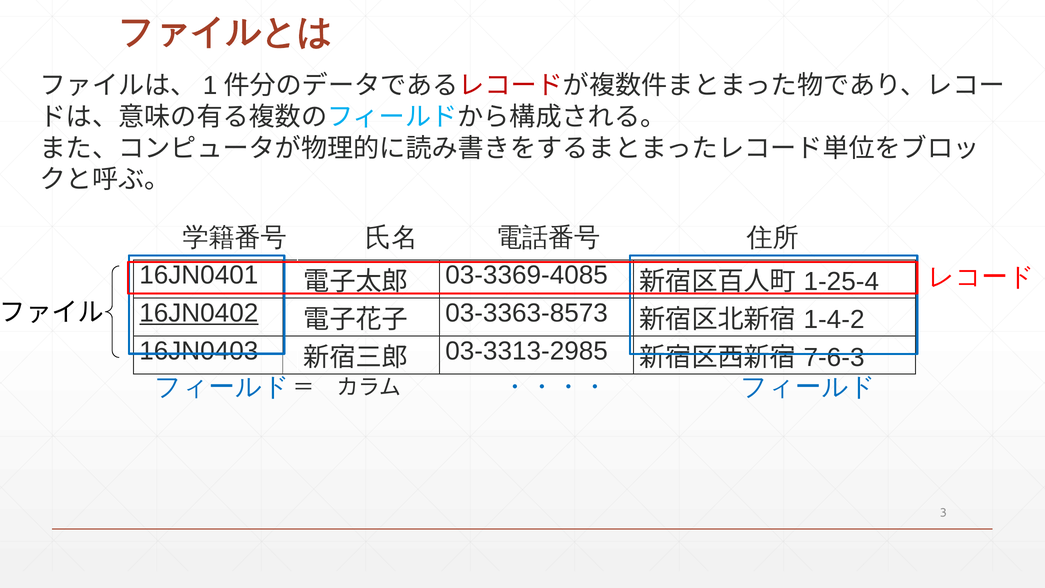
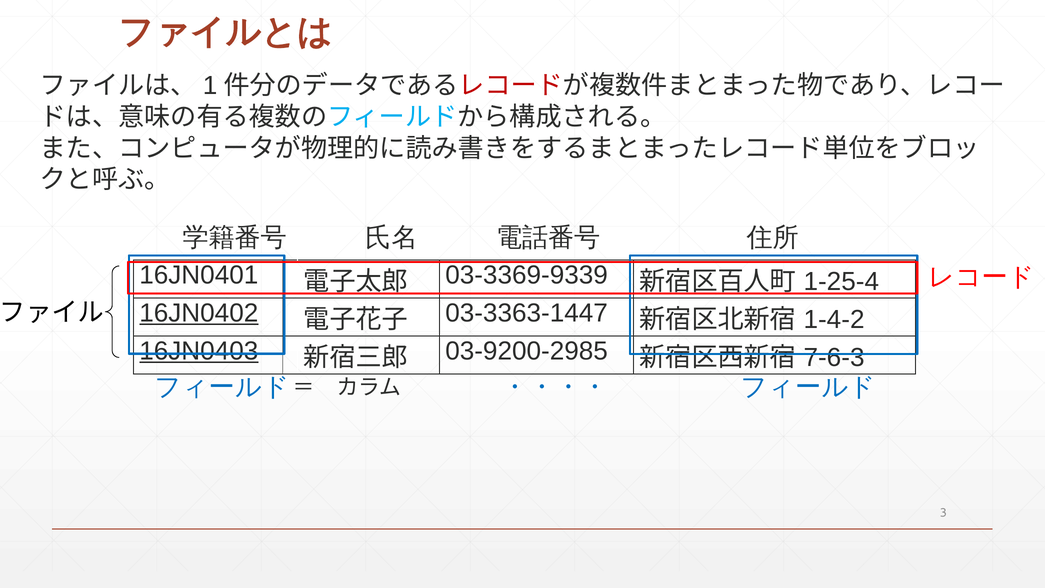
03-3369-4085: 03-3369-4085 -> 03-3369-9339 (527, 275)
03-3363-8573: 03-3363-8573 -> 03-3363-1447 (527, 313)
16JN0403 underline: none -> present (199, 351)
03-3313-2985: 03-3313-2985 -> 03-9200-2985 (527, 351)
